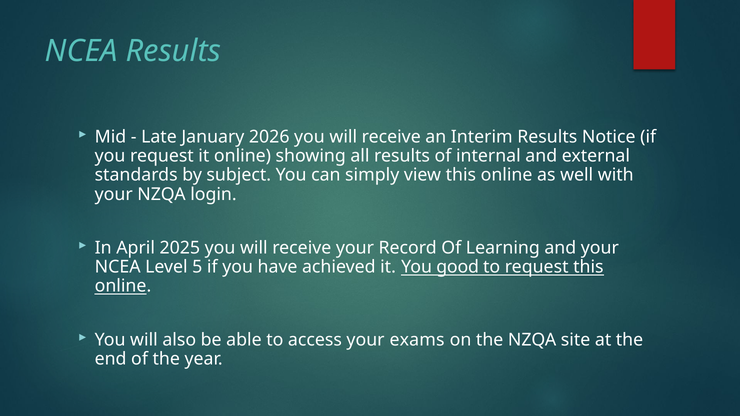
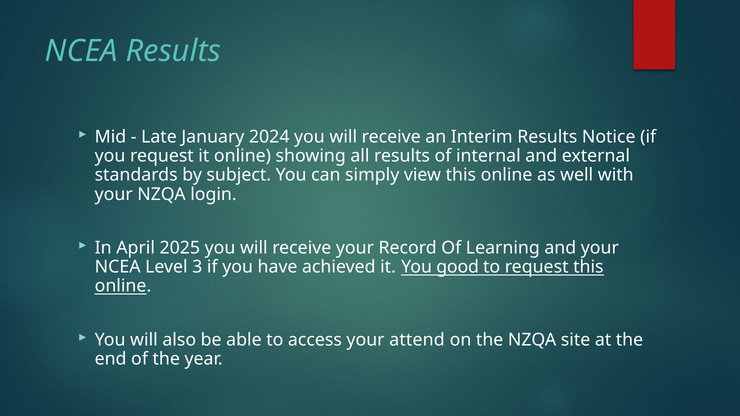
2026: 2026 -> 2024 (269, 137)
5: 5 -> 3 (197, 267)
exams: exams -> attend (417, 340)
